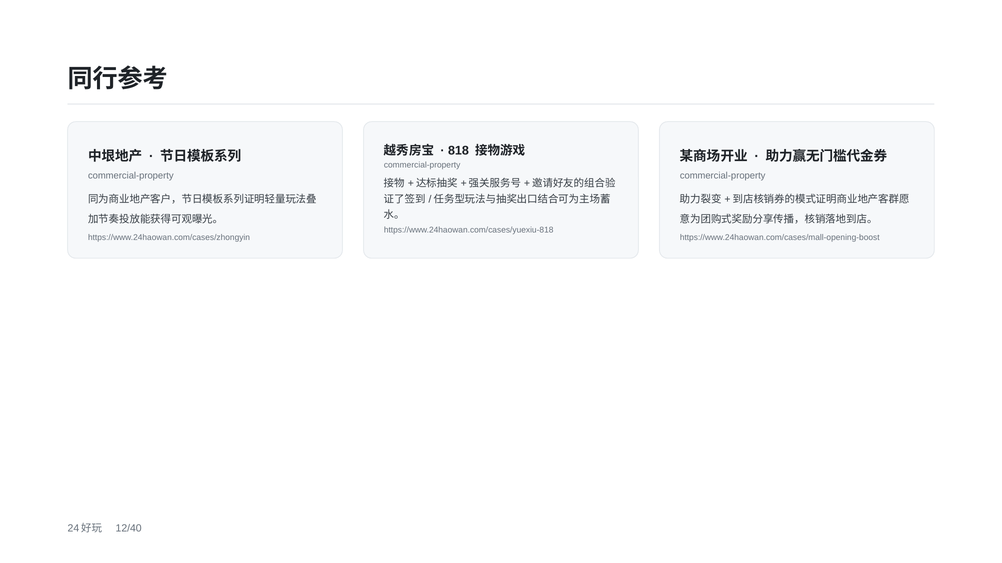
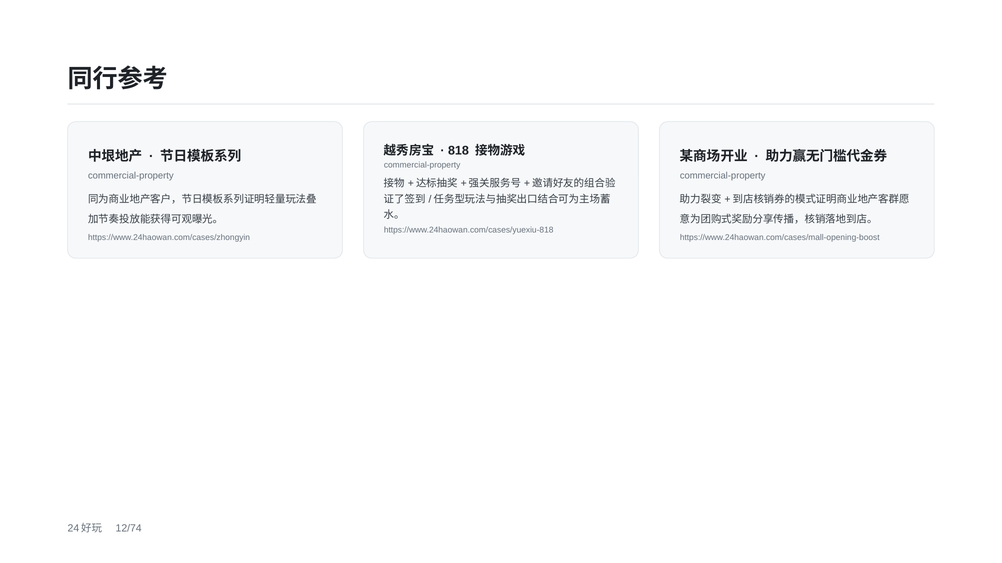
12/40: 12/40 -> 12/74 (129, 529)
